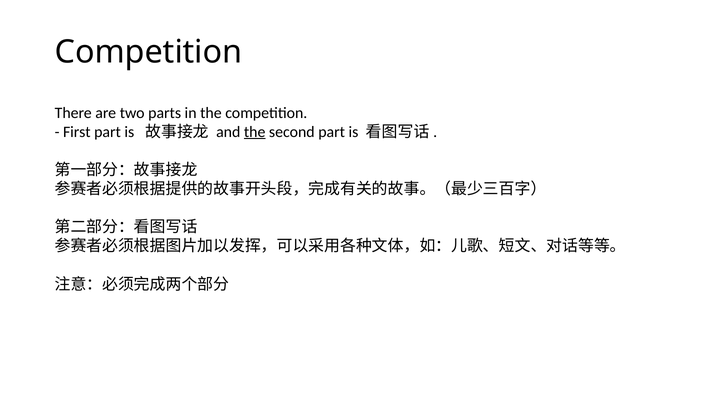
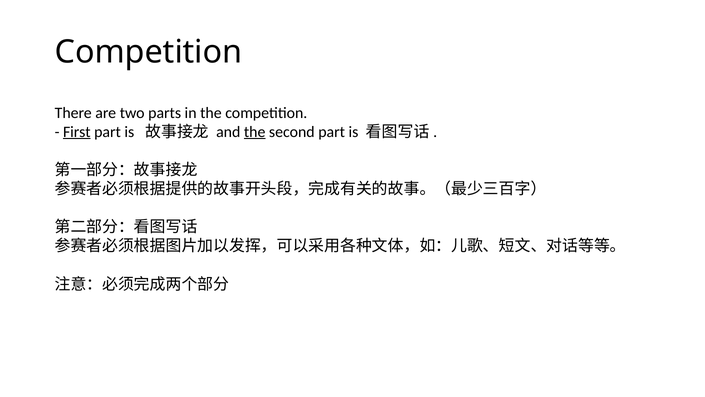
First underline: none -> present (77, 132)
